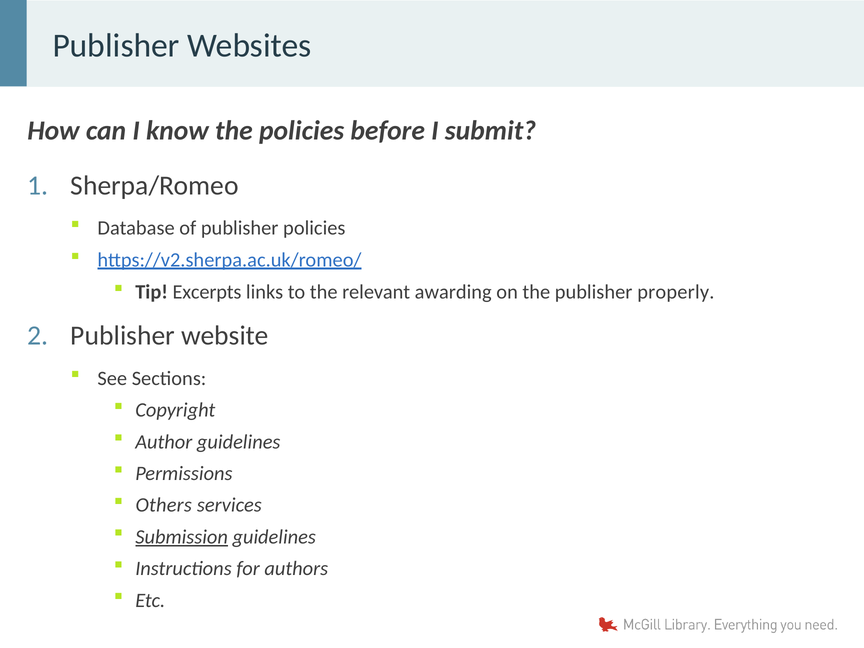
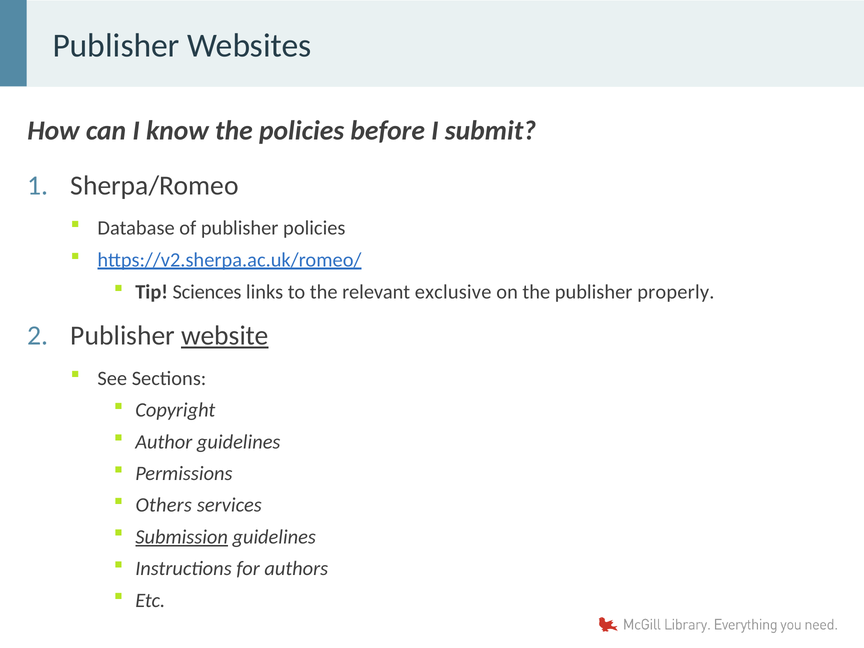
Excerpts: Excerpts -> Sciences (207, 292)
awarding: awarding -> exclusive (453, 292)
website underline: none -> present (225, 336)
